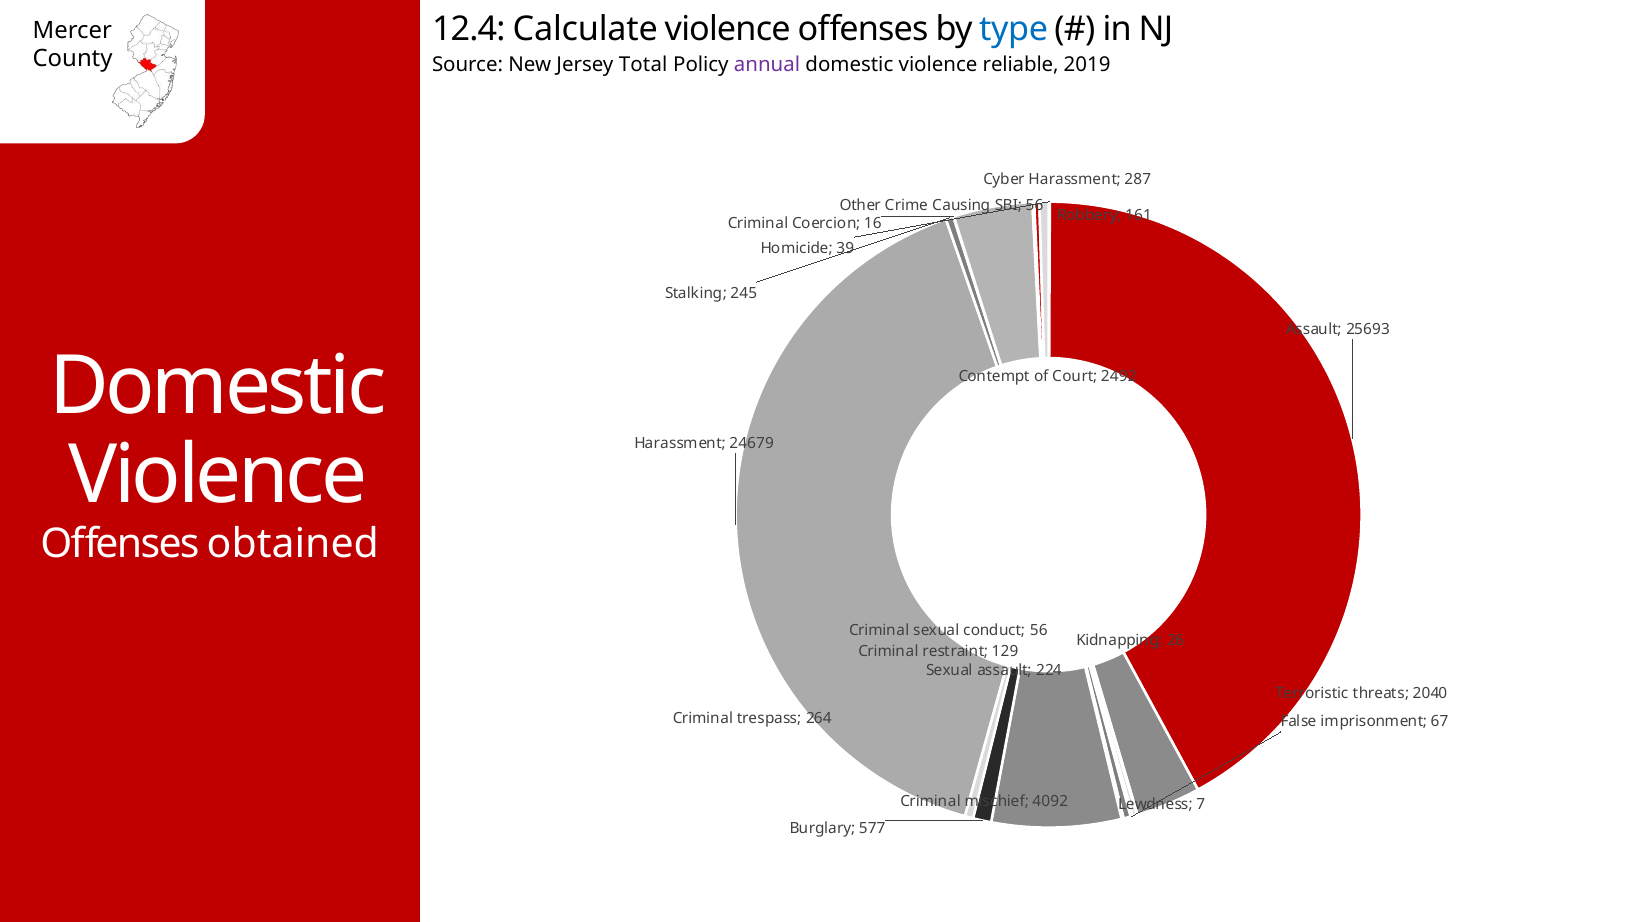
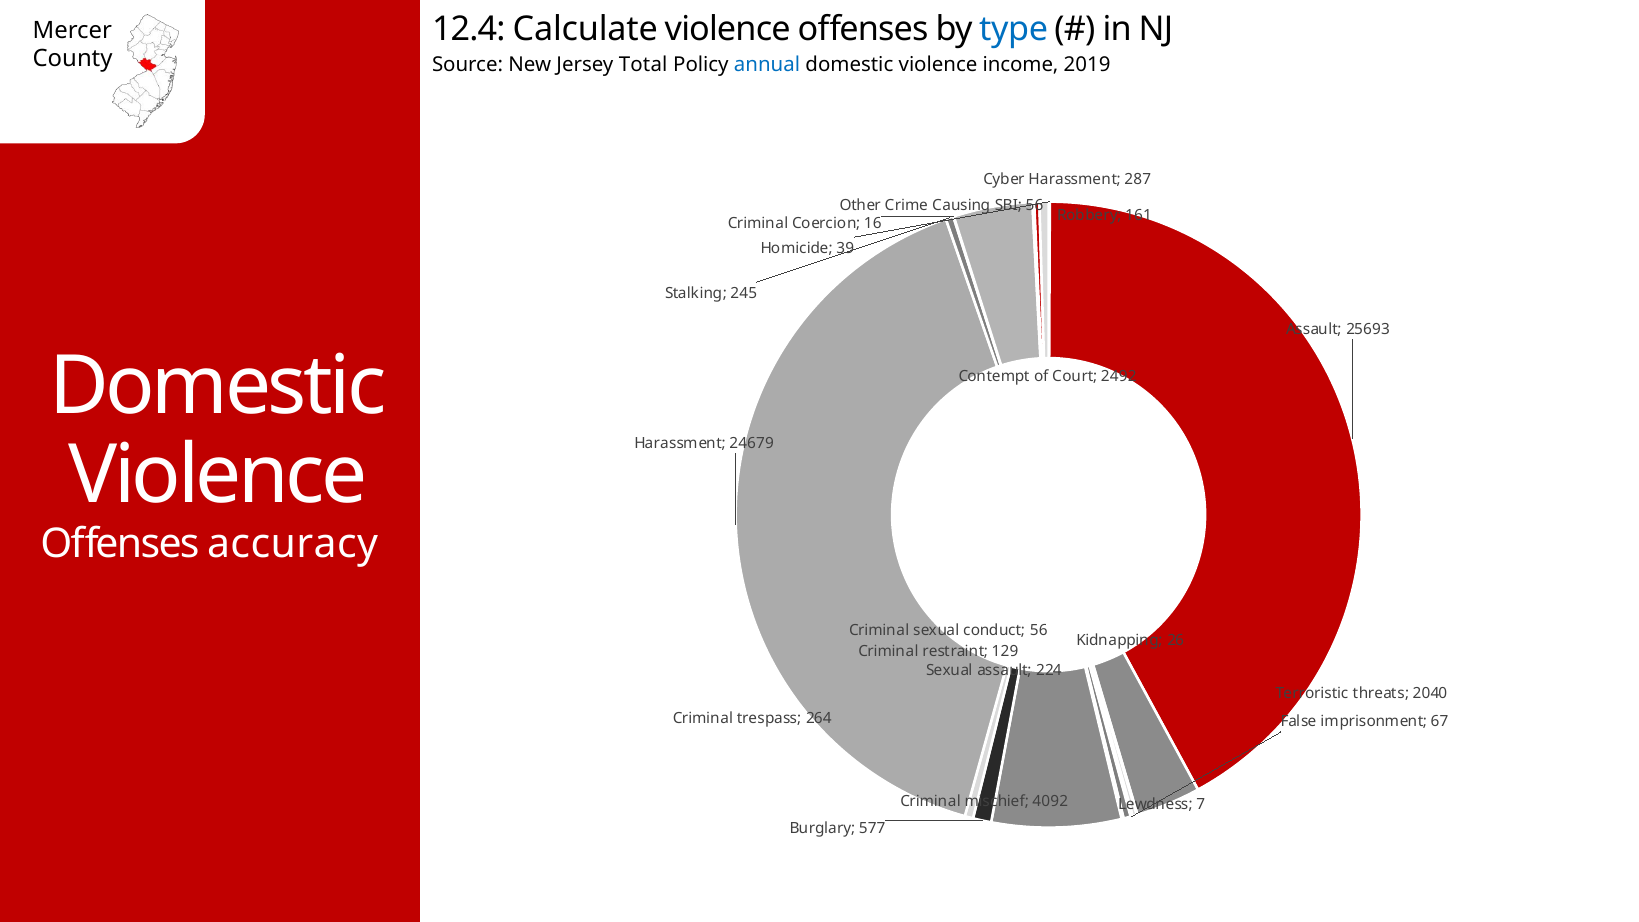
annual colour: purple -> blue (767, 65)
reliable: reliable -> income (1021, 65)
obtained: obtained -> accuracy (293, 544)
